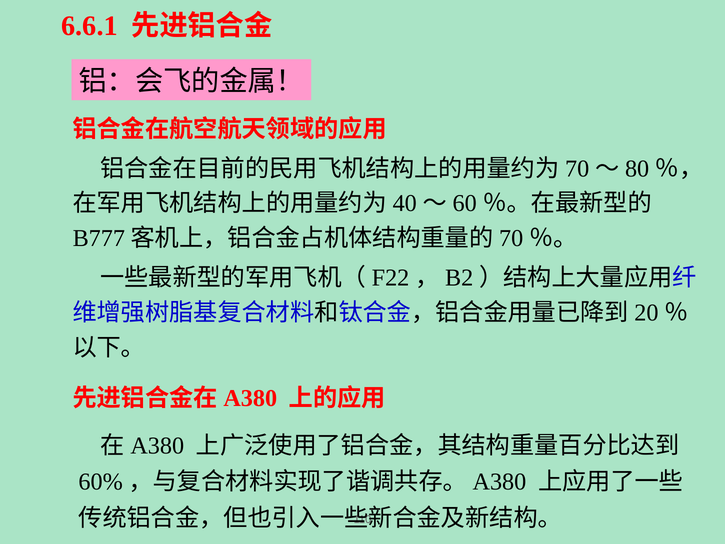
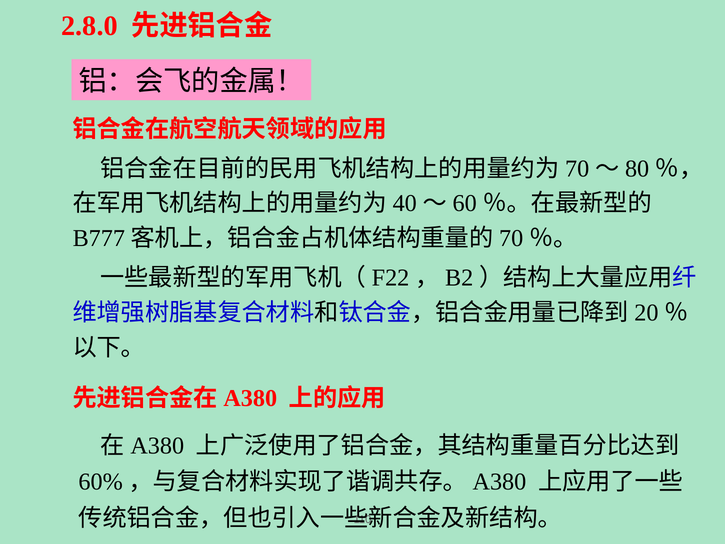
6.6.1: 6.6.1 -> 2.8.0 (90, 26)
